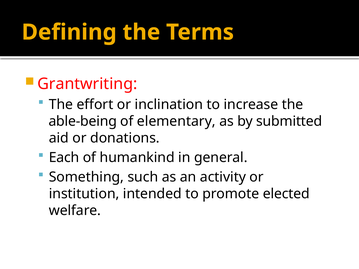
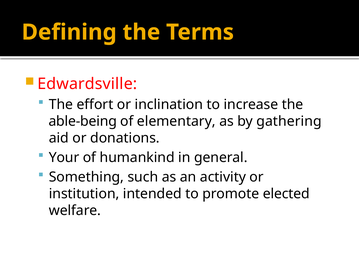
Grantwriting: Grantwriting -> Edwardsville (87, 84)
submitted: submitted -> gathering (289, 121)
Each: Each -> Your (64, 158)
